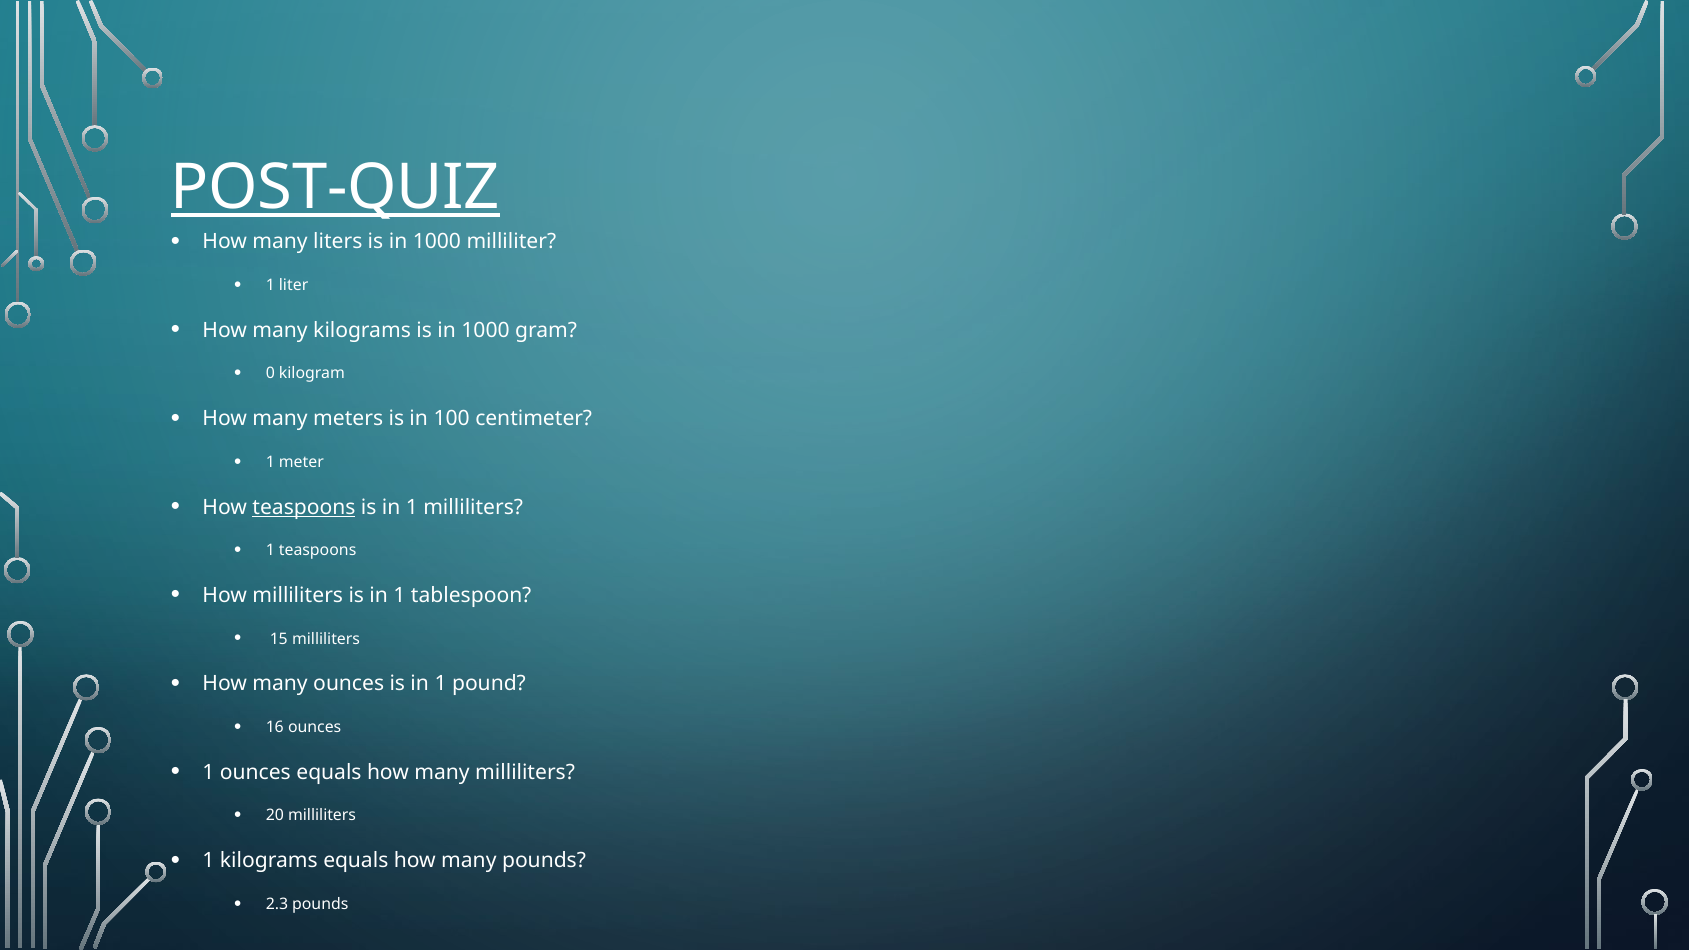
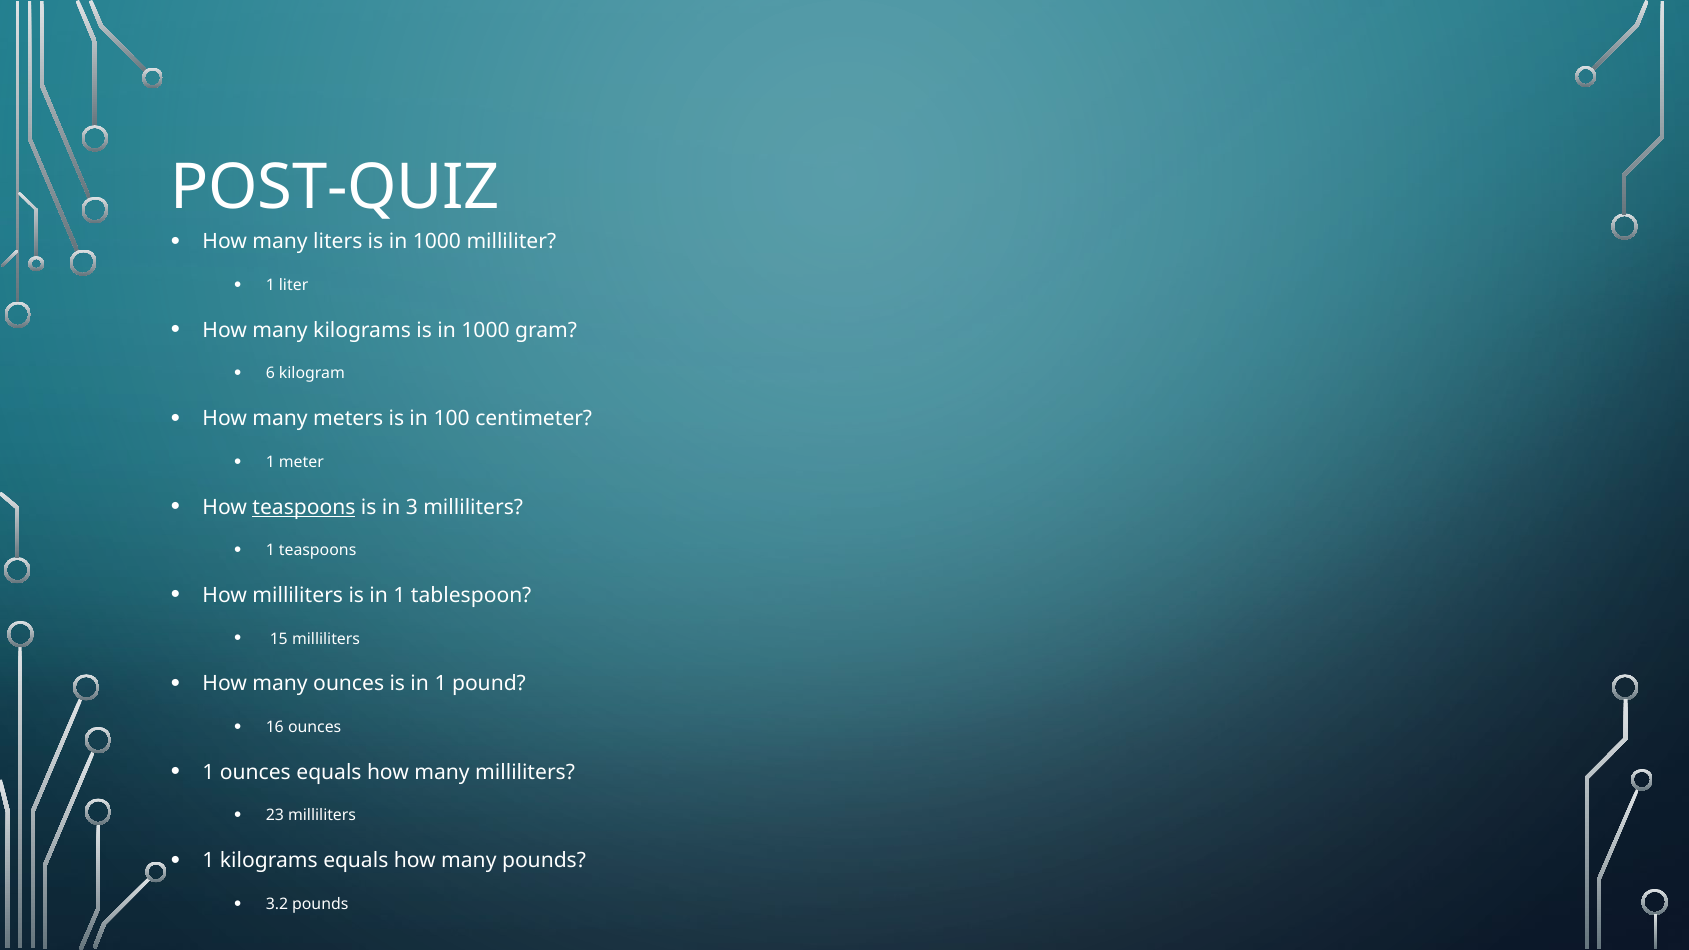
POST-QUIZ underline: present -> none (335, 188)
0: 0 -> 6 (270, 374)
1: 1 -> 3 (412, 507)
20: 20 -> 23 (275, 816)
2.3: 2.3 -> 3.2 (277, 904)
